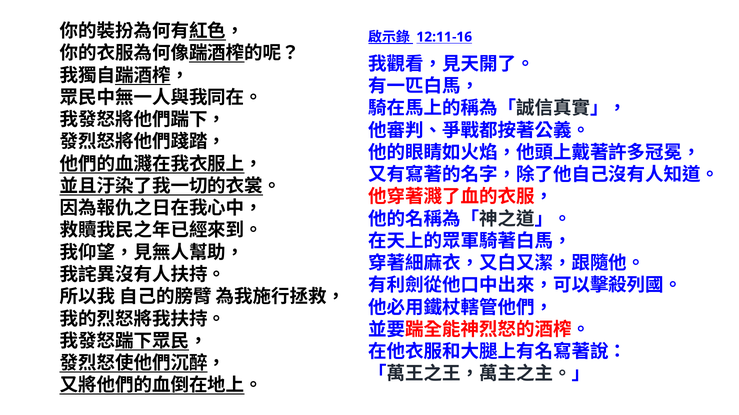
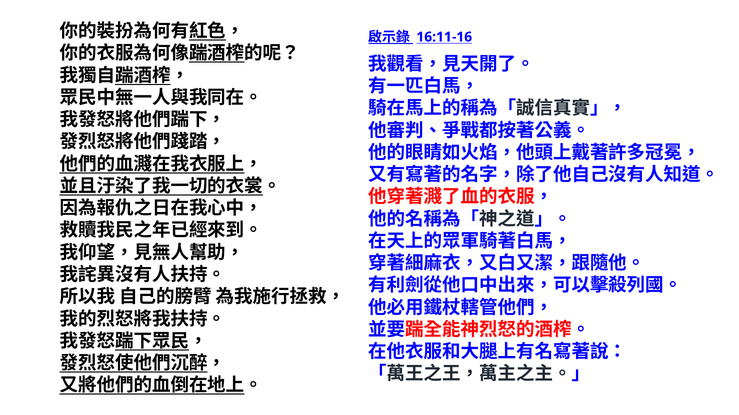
12:11-16: 12:11-16 -> 16:11-16 (444, 37)
